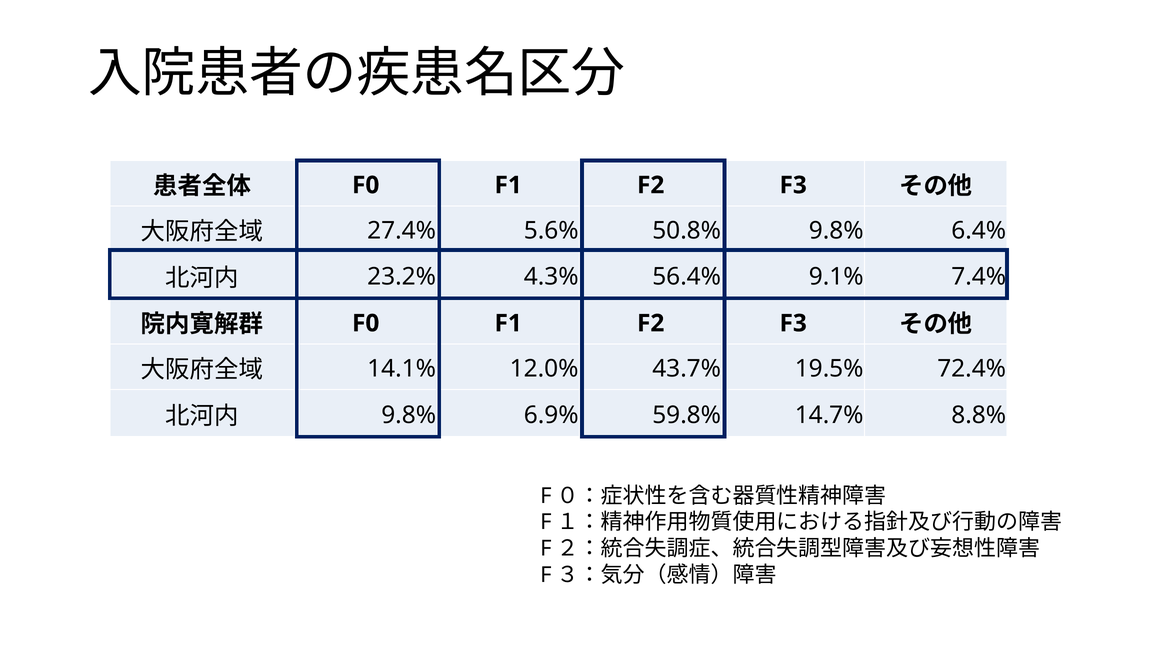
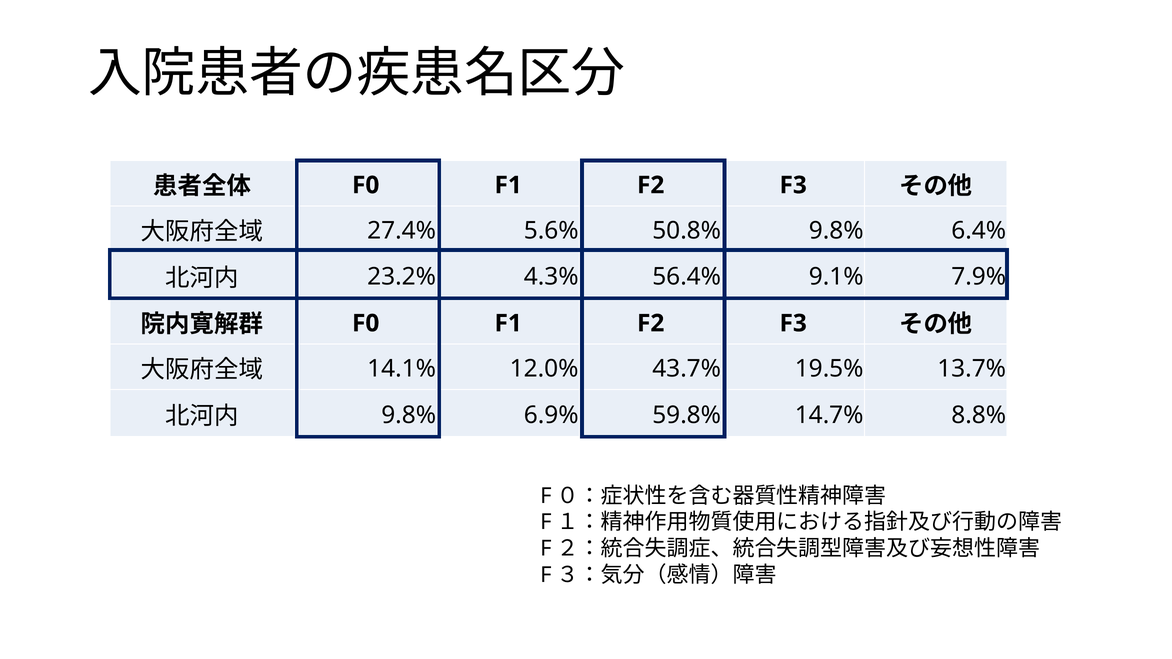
7.4%: 7.4% -> 7.9% (979, 277)
72.4%: 72.4% -> 13.7% (972, 369)
